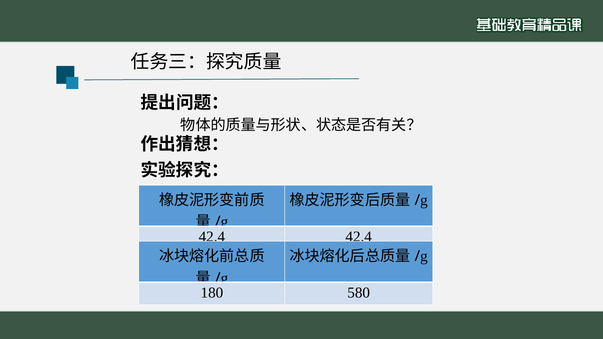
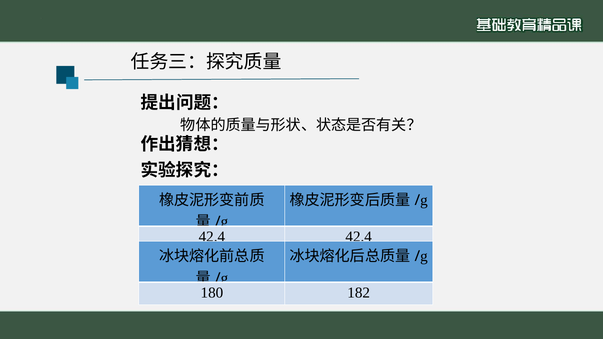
580: 580 -> 182 (359, 293)
